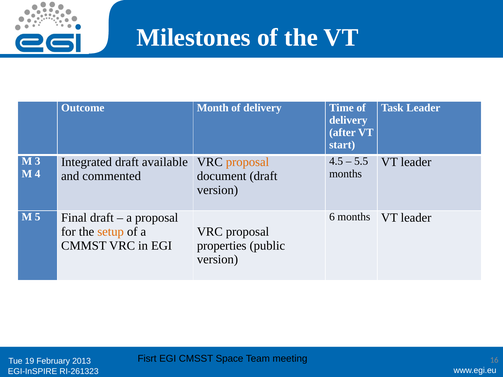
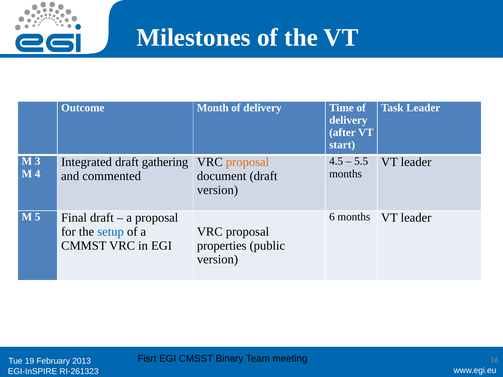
available: available -> gathering (165, 162)
setup colour: orange -> blue (111, 232)
Space: Space -> Binary (230, 359)
